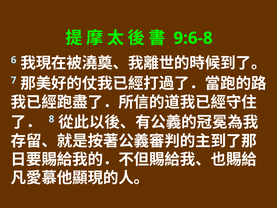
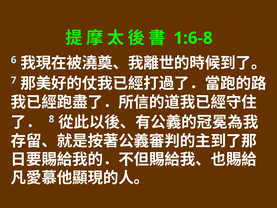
9:6-8: 9:6-8 -> 1:6-8 (193, 38)
